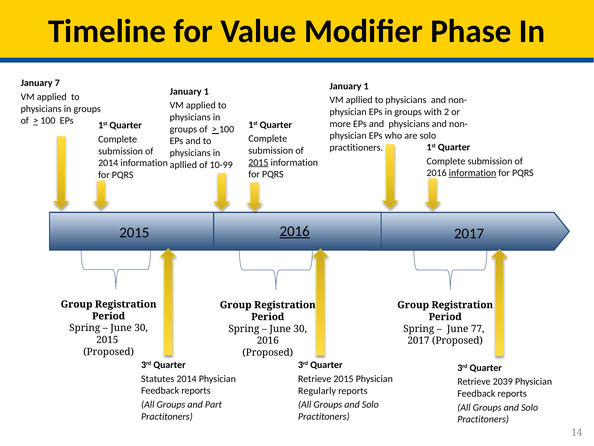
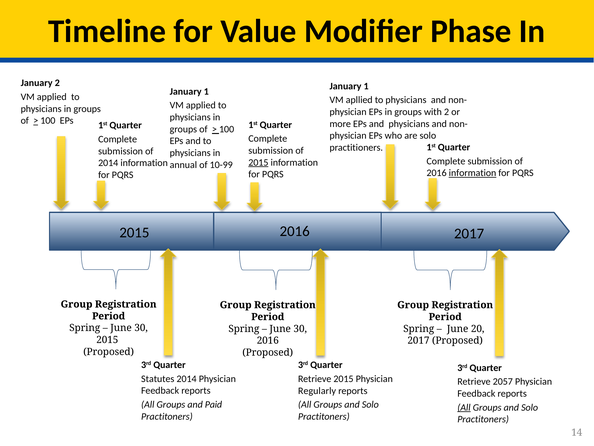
January 7: 7 -> 2 (57, 83)
apllied: apllied -> annual (183, 165)
2016 underline: present -> none (295, 231)
77: 77 -> 20 (478, 328)
2039: 2039 -> 2057 (503, 381)
Part: Part -> Paid (213, 404)
All underline: none -> present (464, 407)
